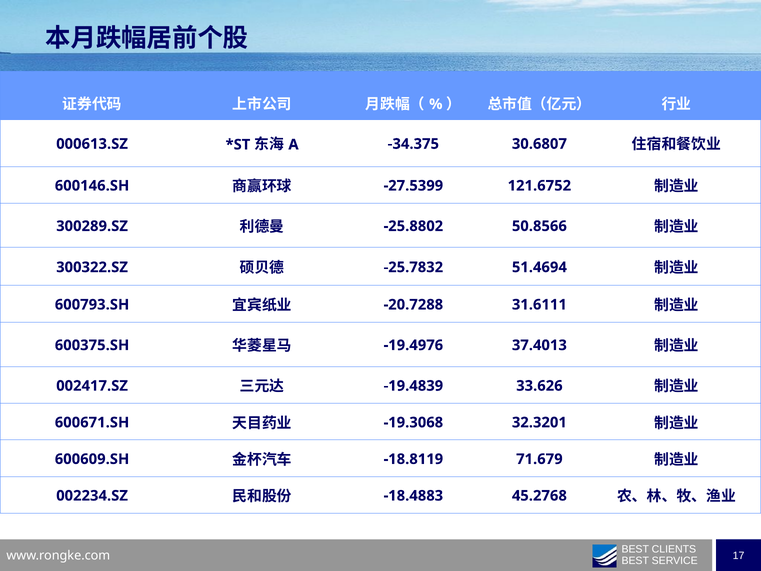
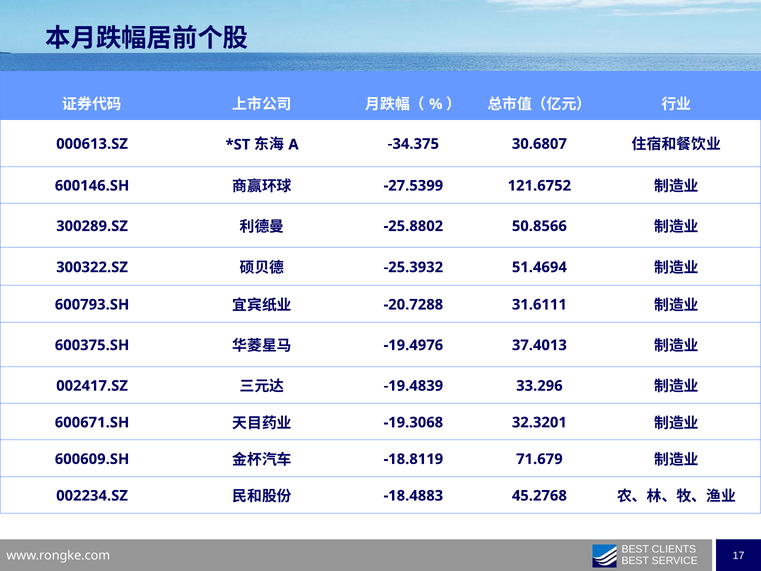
-25.7832: -25.7832 -> -25.3932 (413, 267)
33.626: 33.626 -> 33.296 (539, 386)
